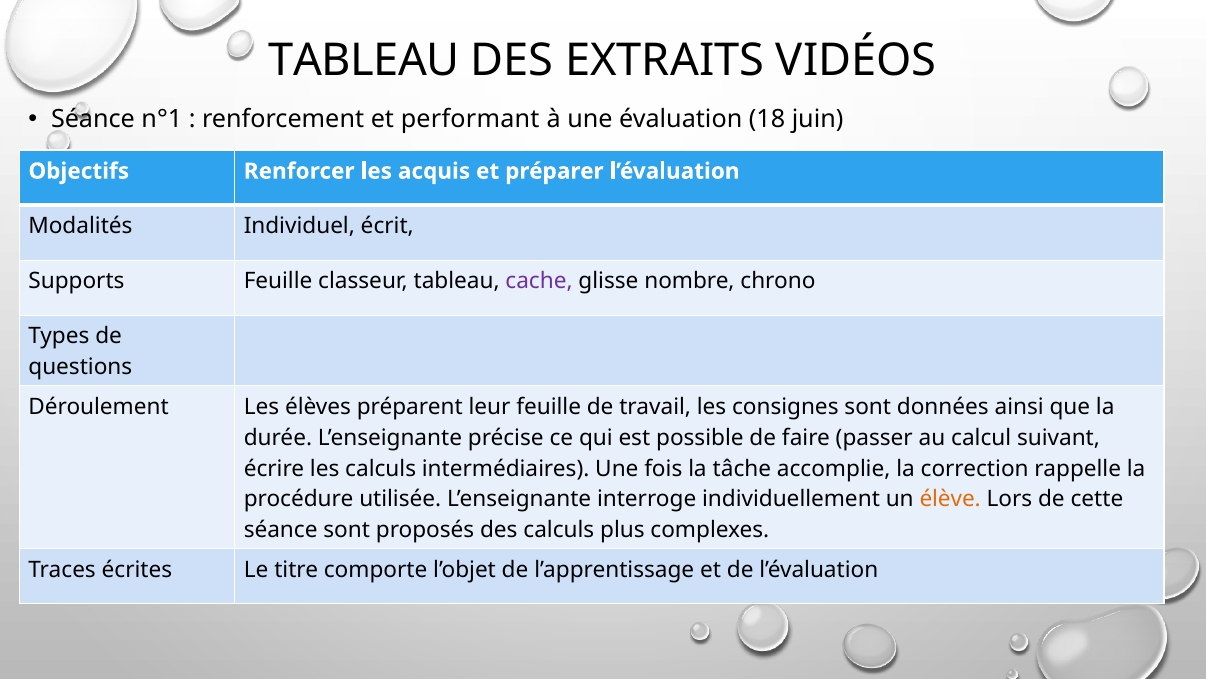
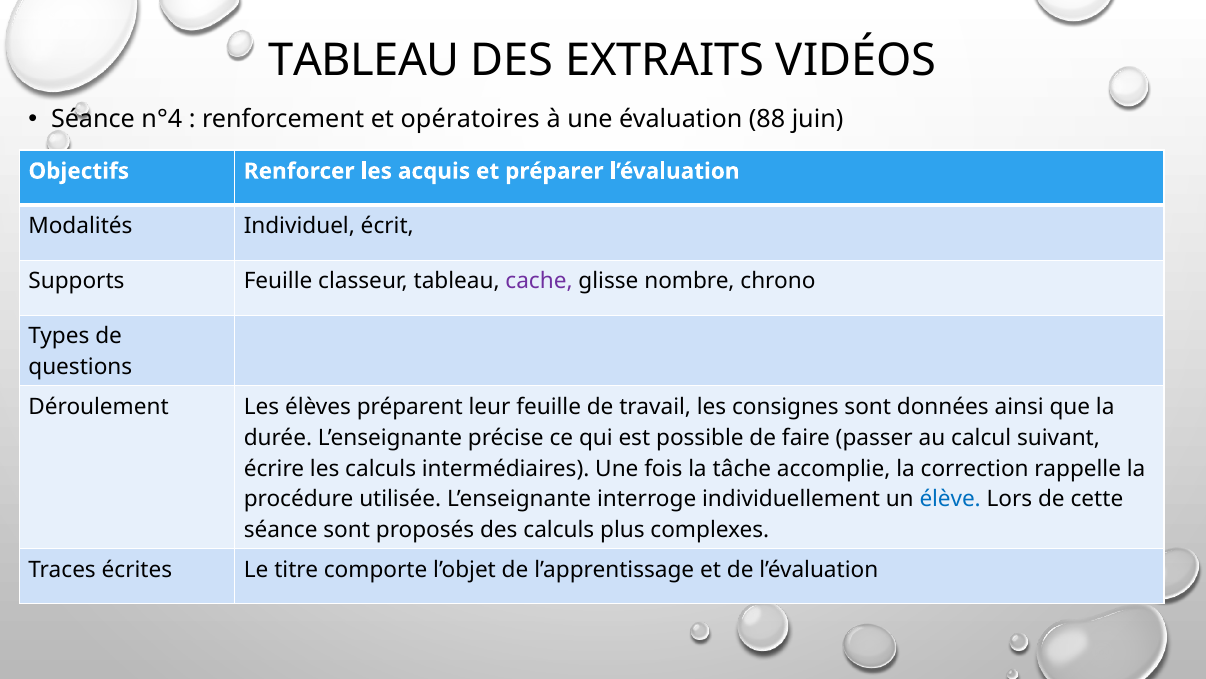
n°1: n°1 -> n°4 (162, 119)
performant: performant -> opératoires (470, 119)
18: 18 -> 88 (767, 119)
élève colour: orange -> blue (950, 499)
